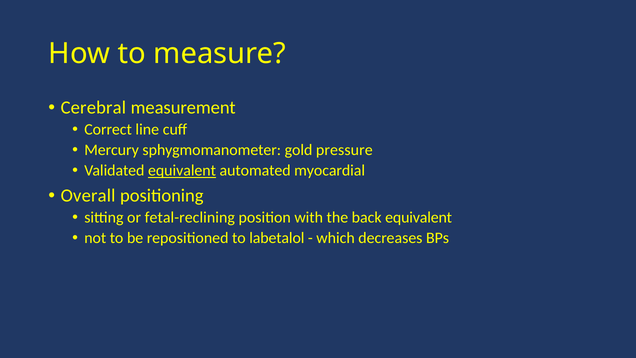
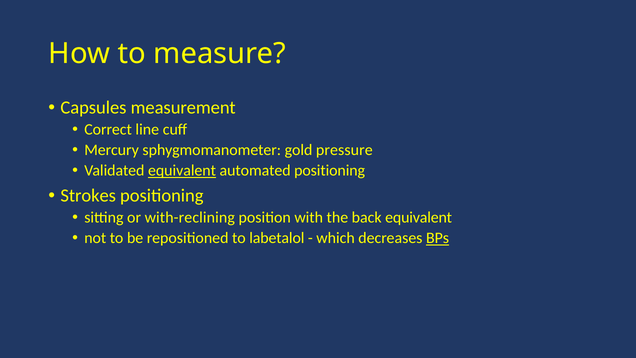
Cerebral: Cerebral -> Capsules (93, 108)
automated myocardial: myocardial -> positioning (330, 170)
Overall: Overall -> Strokes (88, 196)
fetal-reclining: fetal-reclining -> with-reclining (190, 218)
BPs underline: none -> present (438, 238)
